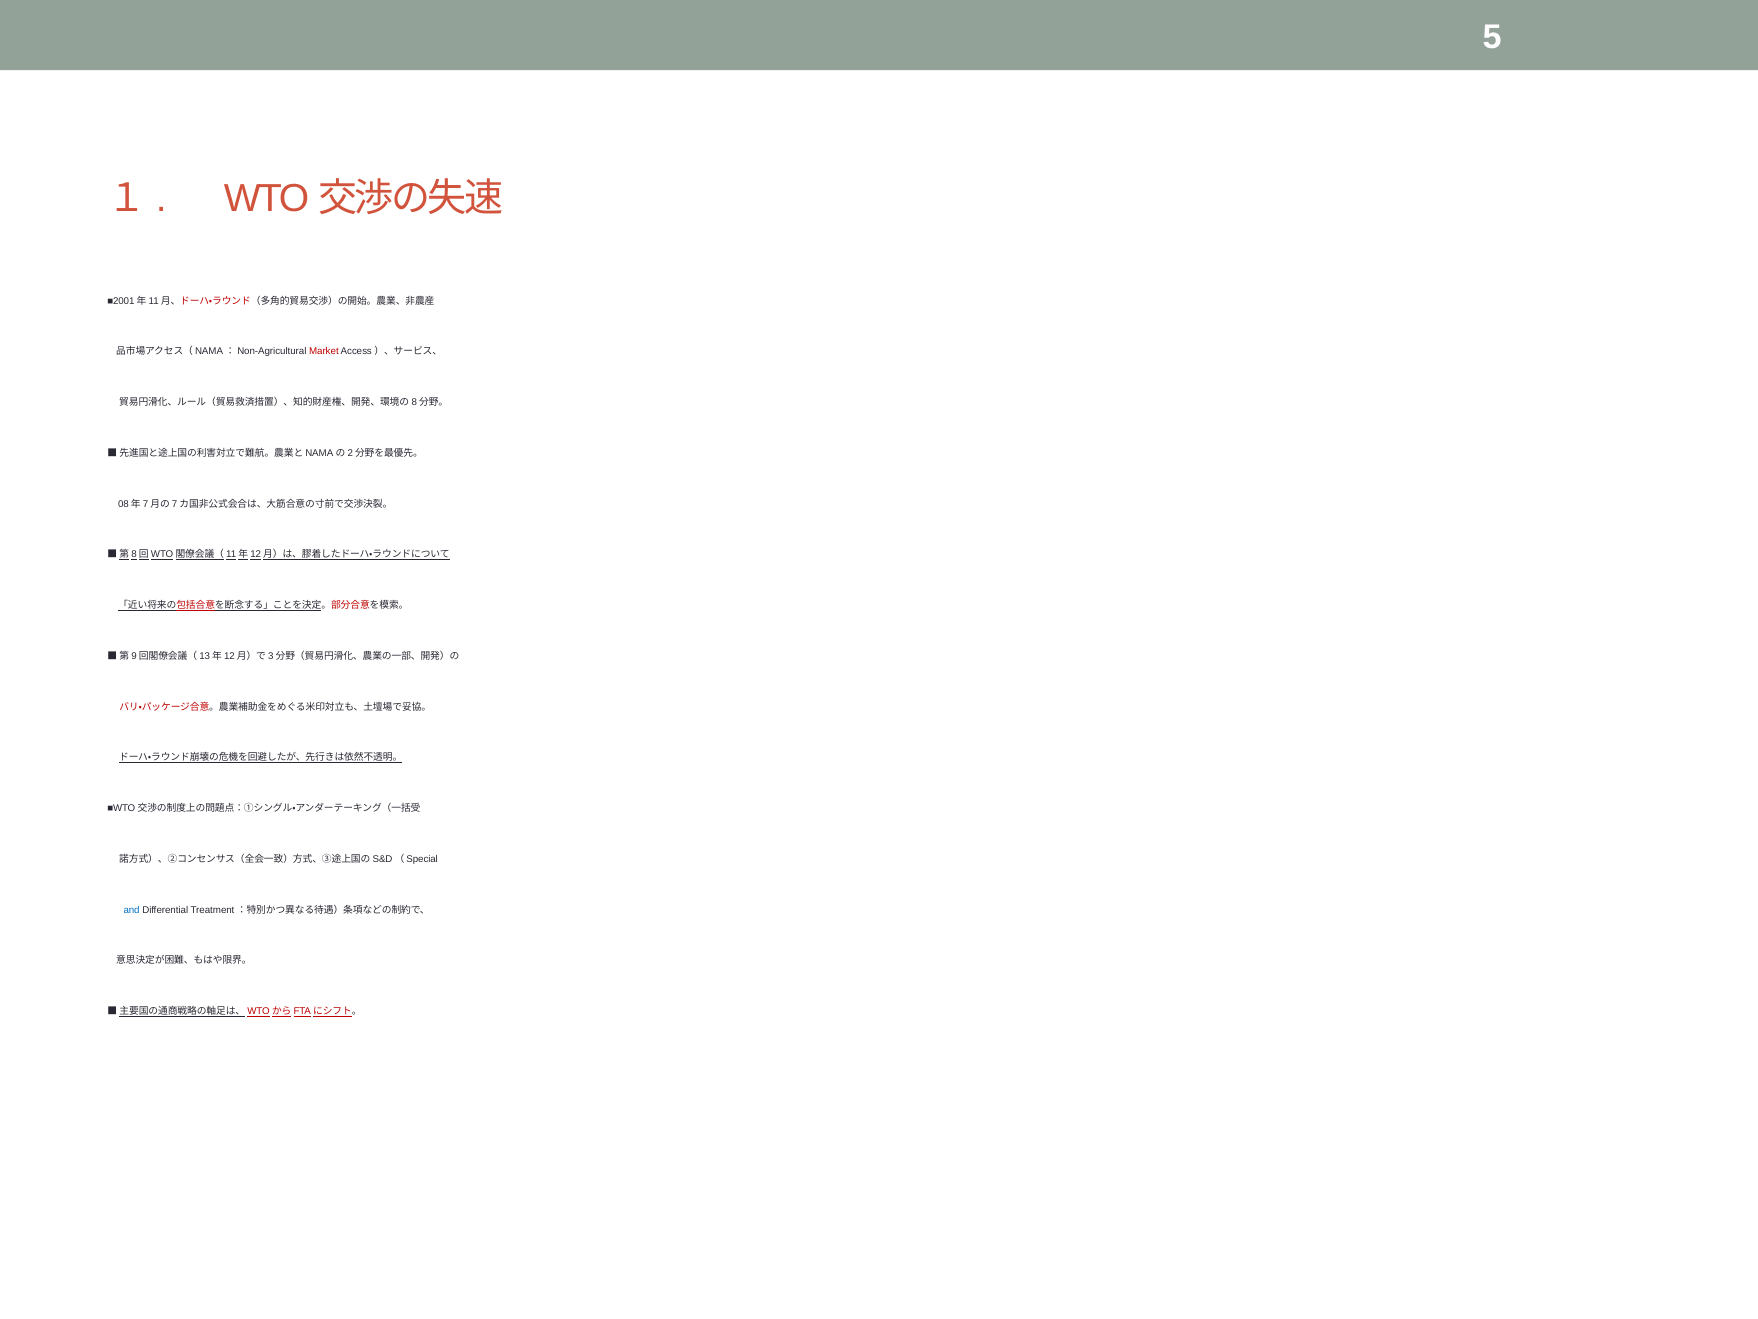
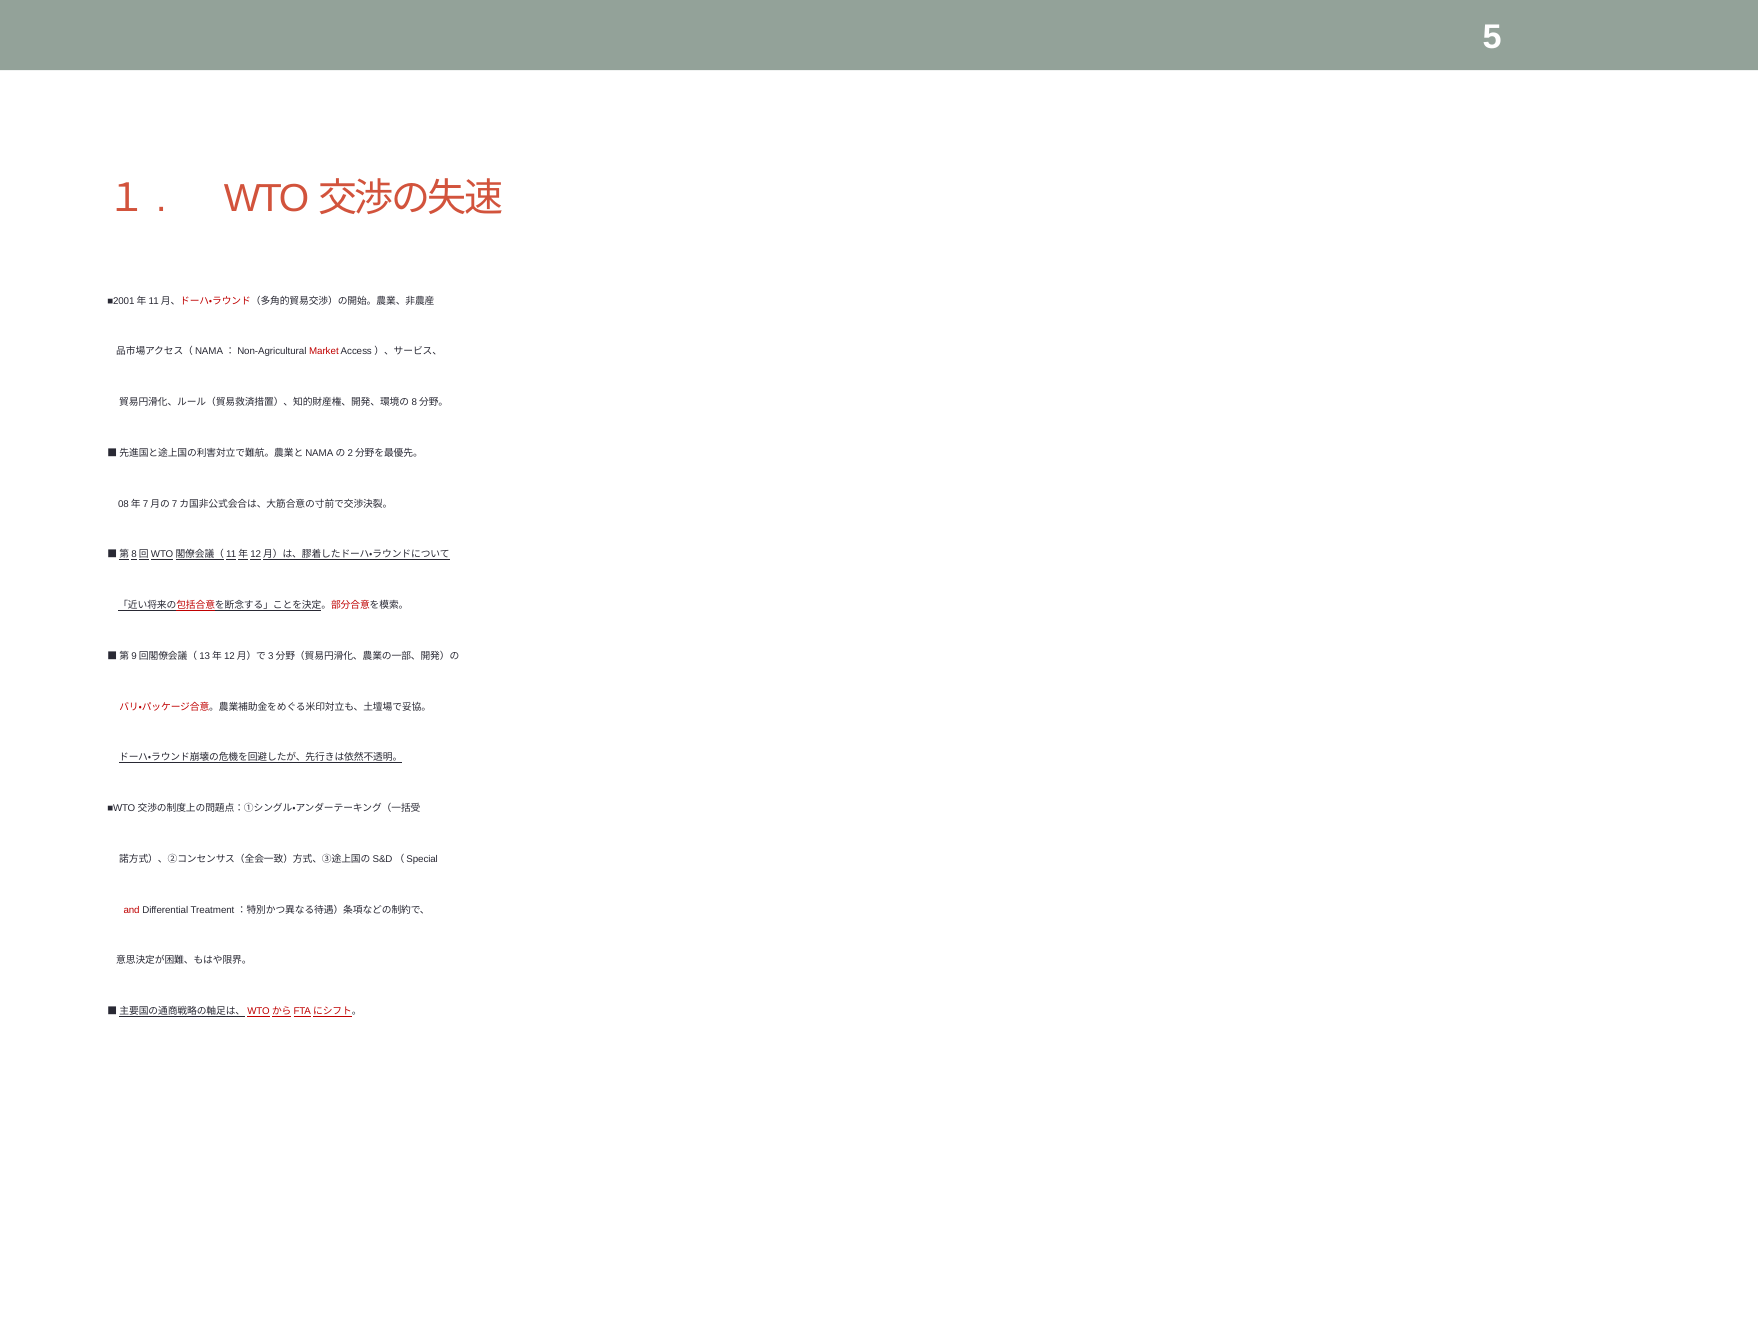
and colour: blue -> red (132, 910)
